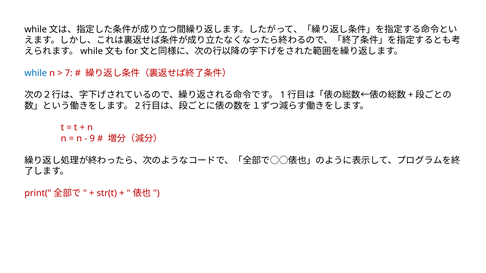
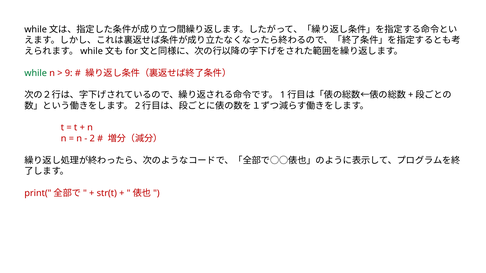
while colour: blue -> green (36, 73)
7: 7 -> 9 (69, 73)
9: 9 -> 2 (92, 139)
